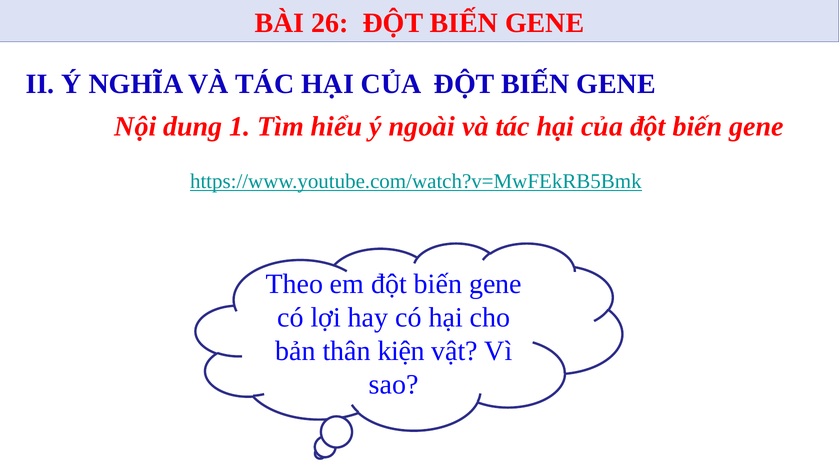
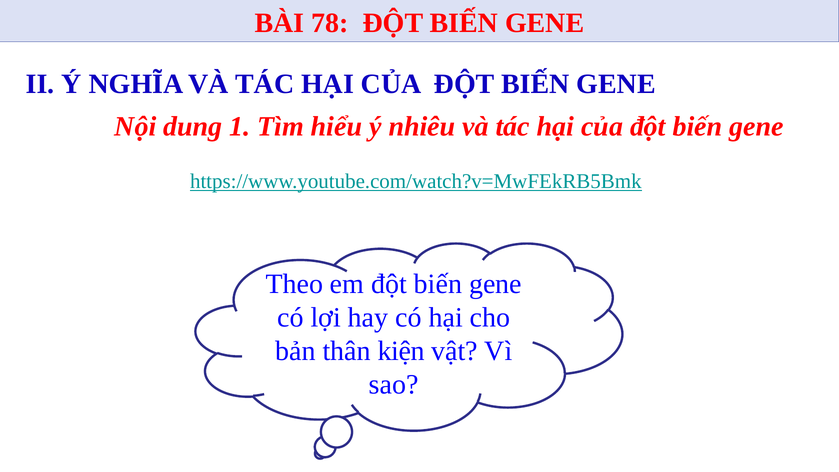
26: 26 -> 78 (330, 23)
ngoài: ngoài -> nhiêu (422, 126)
